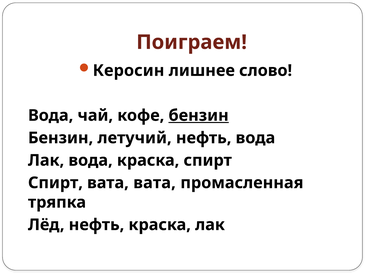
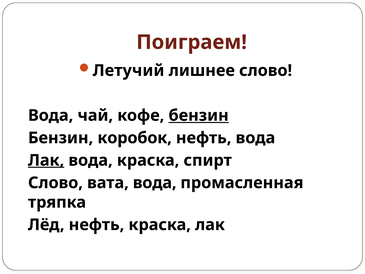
Керосин: Керосин -> Летучий (129, 70)
летучий: летучий -> коробок (135, 138)
Лак underline: none -> present (46, 160)
Спирт: Спирт -> Слово (55, 183)
вата вата: вата -> вода (155, 183)
